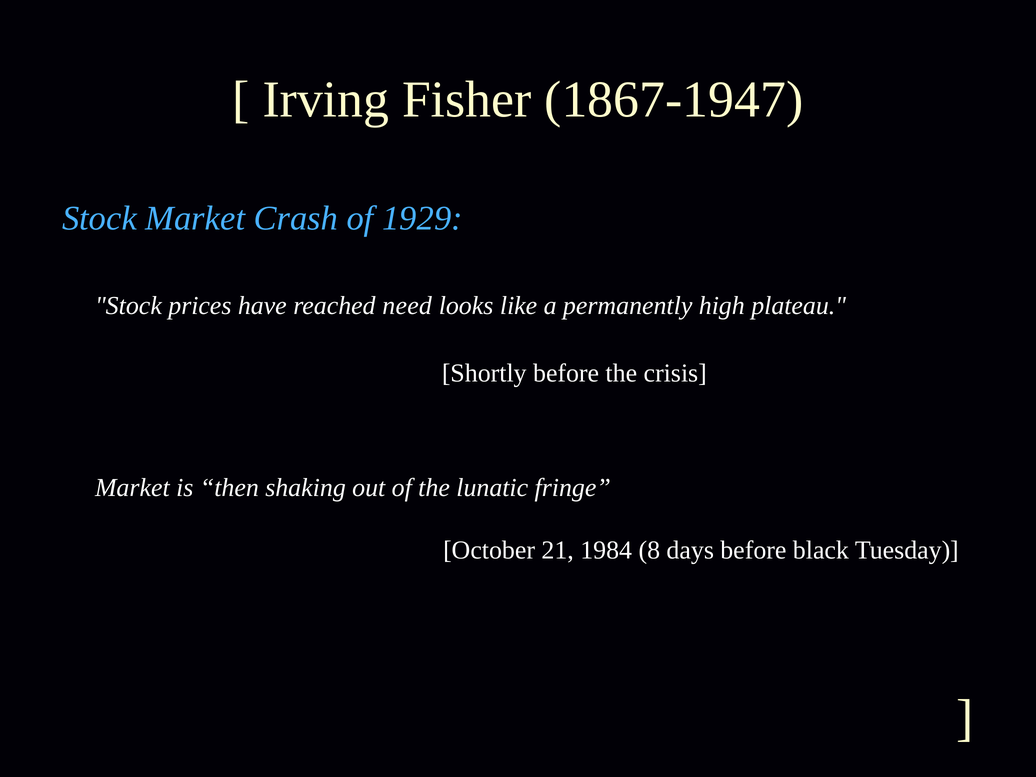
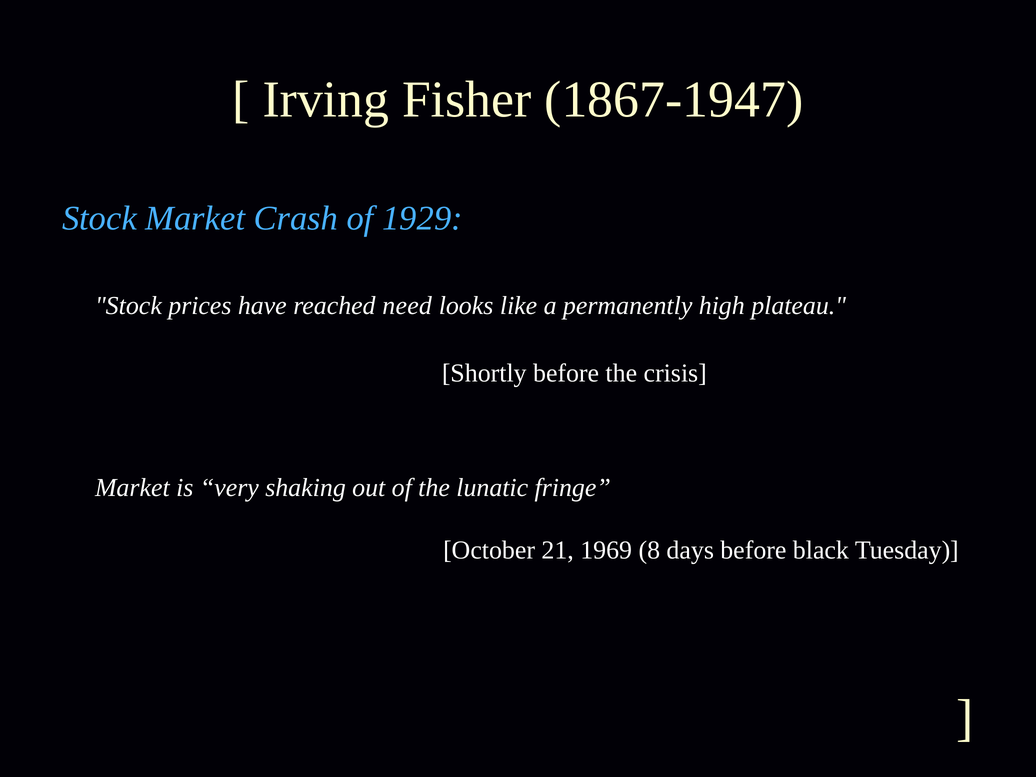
then: then -> very (229, 488)
1984: 1984 -> 1969 (606, 550)
